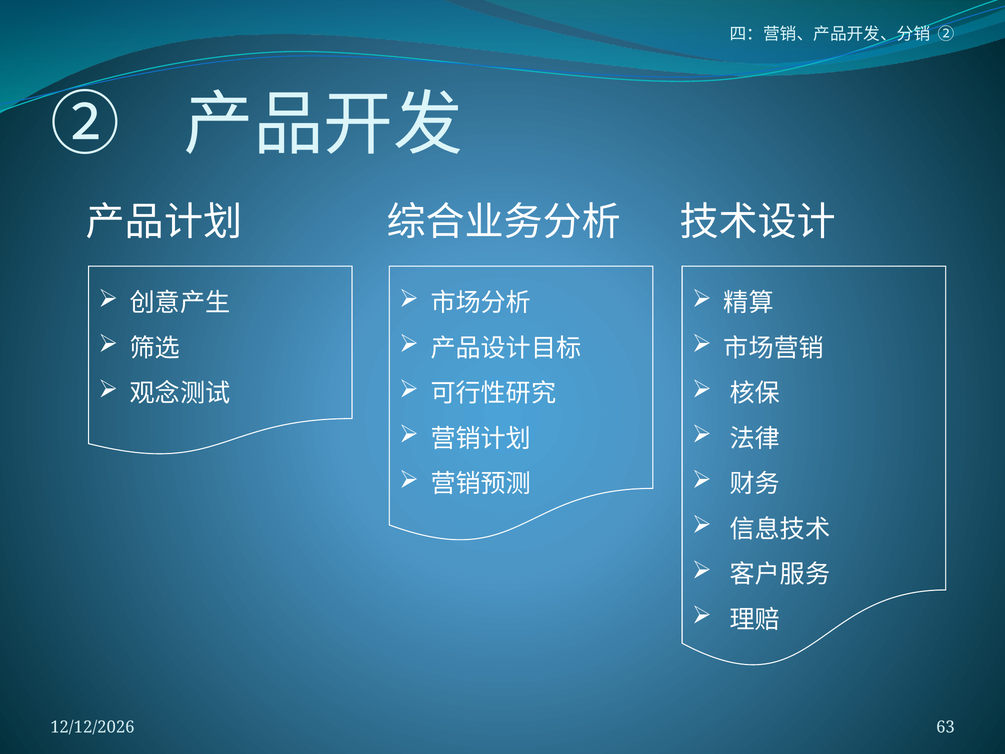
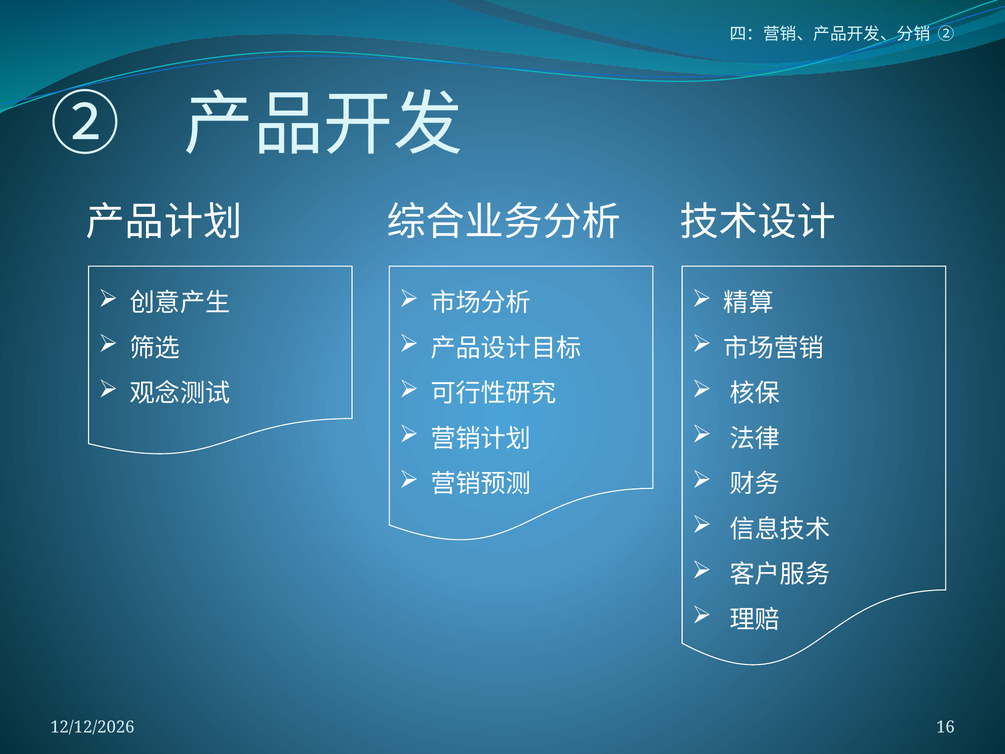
63: 63 -> 16 (945, 727)
